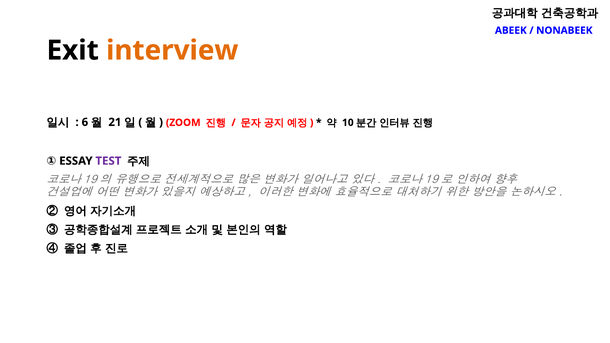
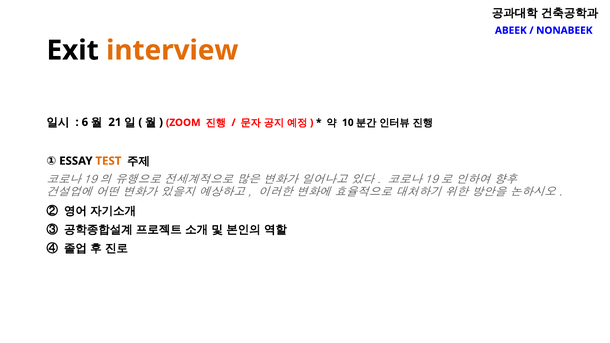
TEST colour: purple -> orange (108, 161)
